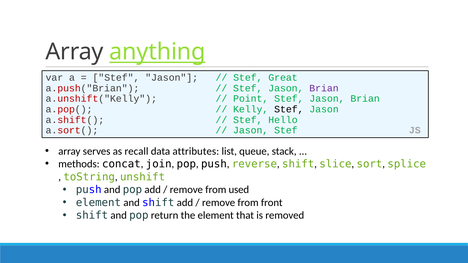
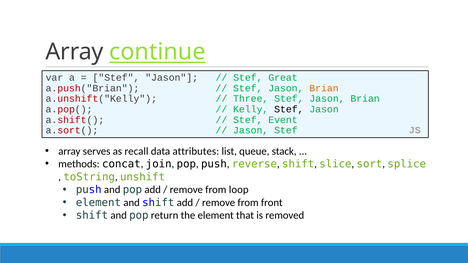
anything: anything -> continue (157, 52)
Brian colour: purple -> orange (324, 88)
Point: Point -> Three (251, 99)
Hello: Hello -> Event (283, 120)
used: used -> loop (239, 190)
